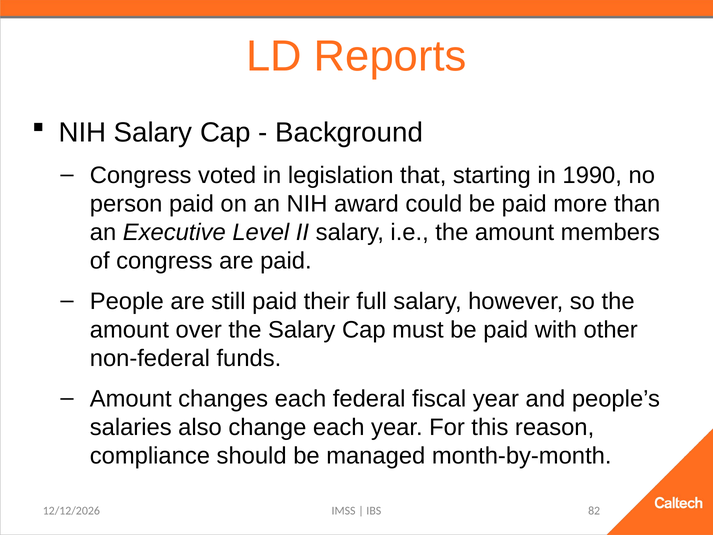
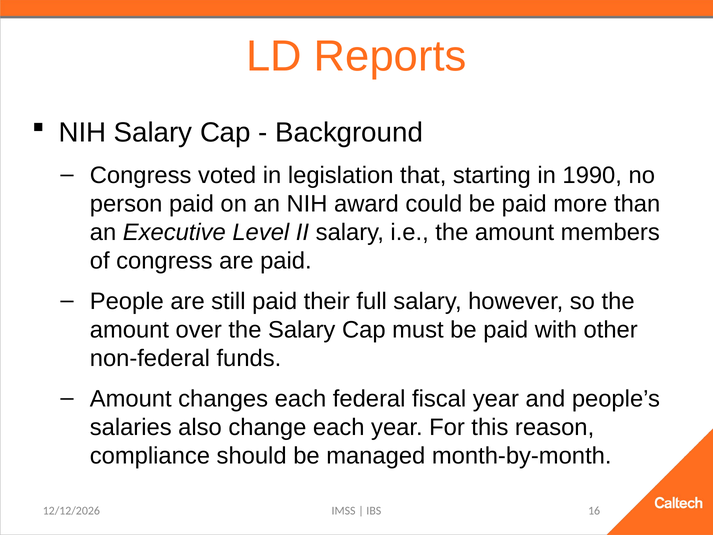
82: 82 -> 16 (594, 511)
